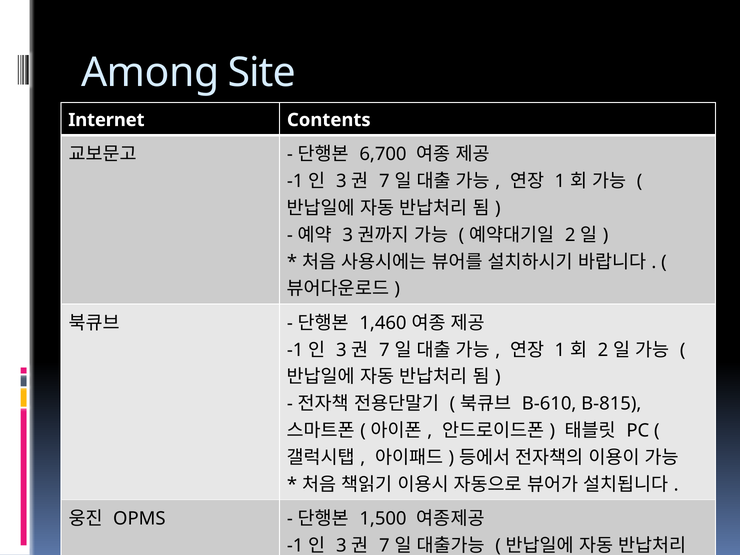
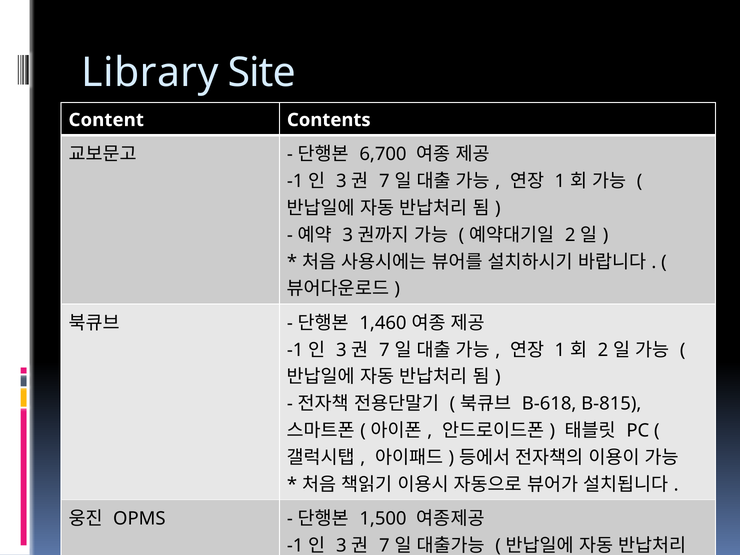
Among: Among -> Library (150, 73)
Internet: Internet -> Content (106, 120)
B-610: B-610 -> B-618 (549, 404)
